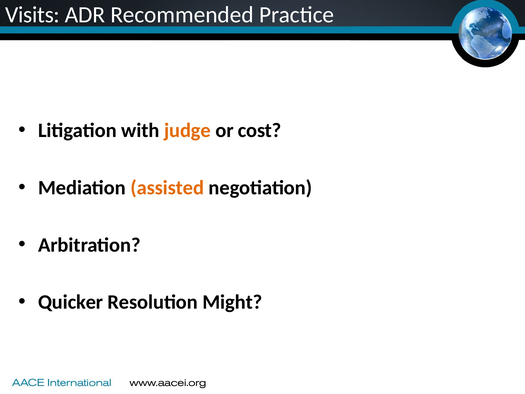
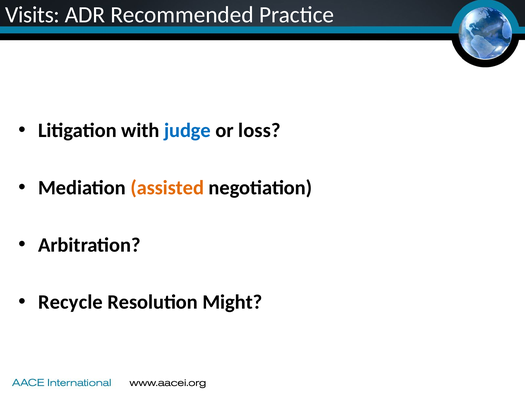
judge colour: orange -> blue (187, 130)
cost: cost -> loss (259, 130)
Quicker: Quicker -> Recycle (70, 302)
